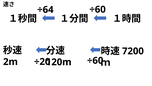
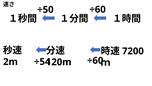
÷64: ÷64 -> ÷50 (45, 10)
÷20: ÷20 -> ÷54 (42, 61)
